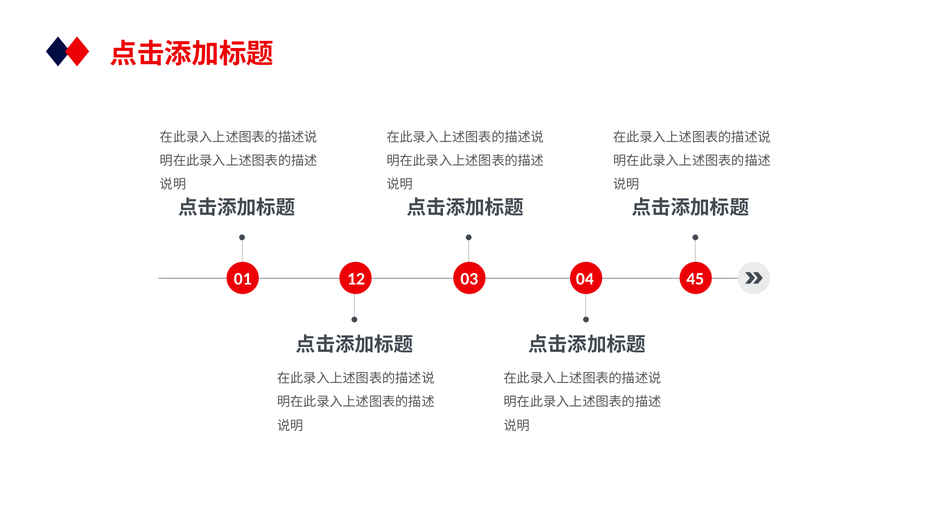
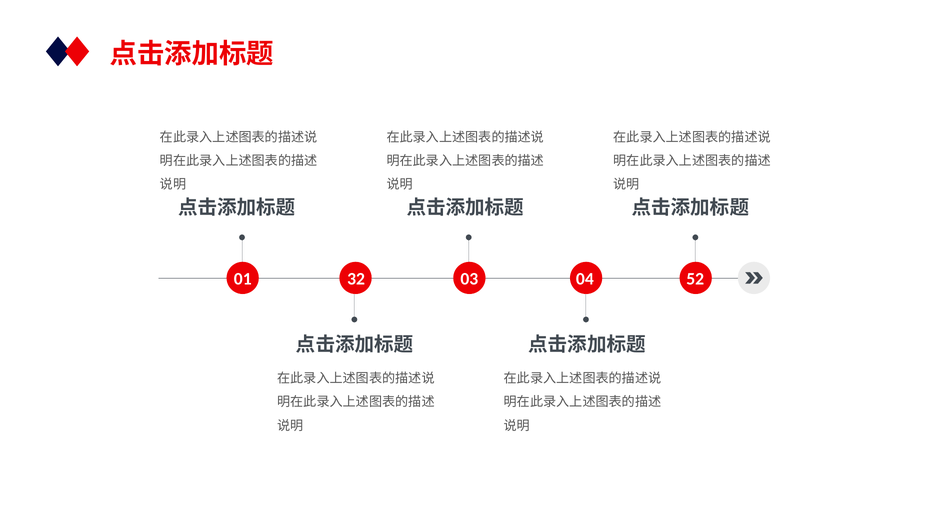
12: 12 -> 32 (356, 279)
45: 45 -> 52 (695, 279)
